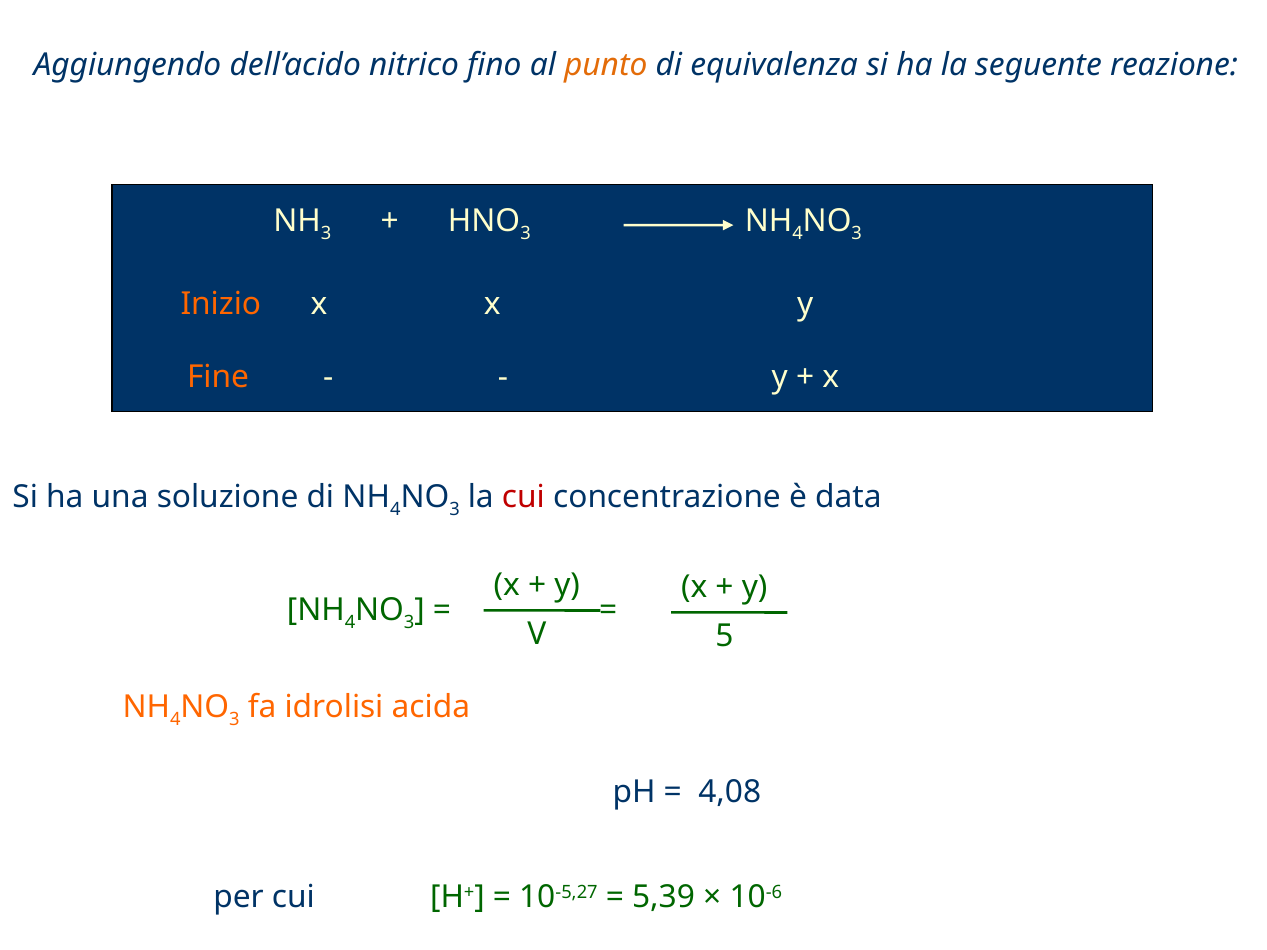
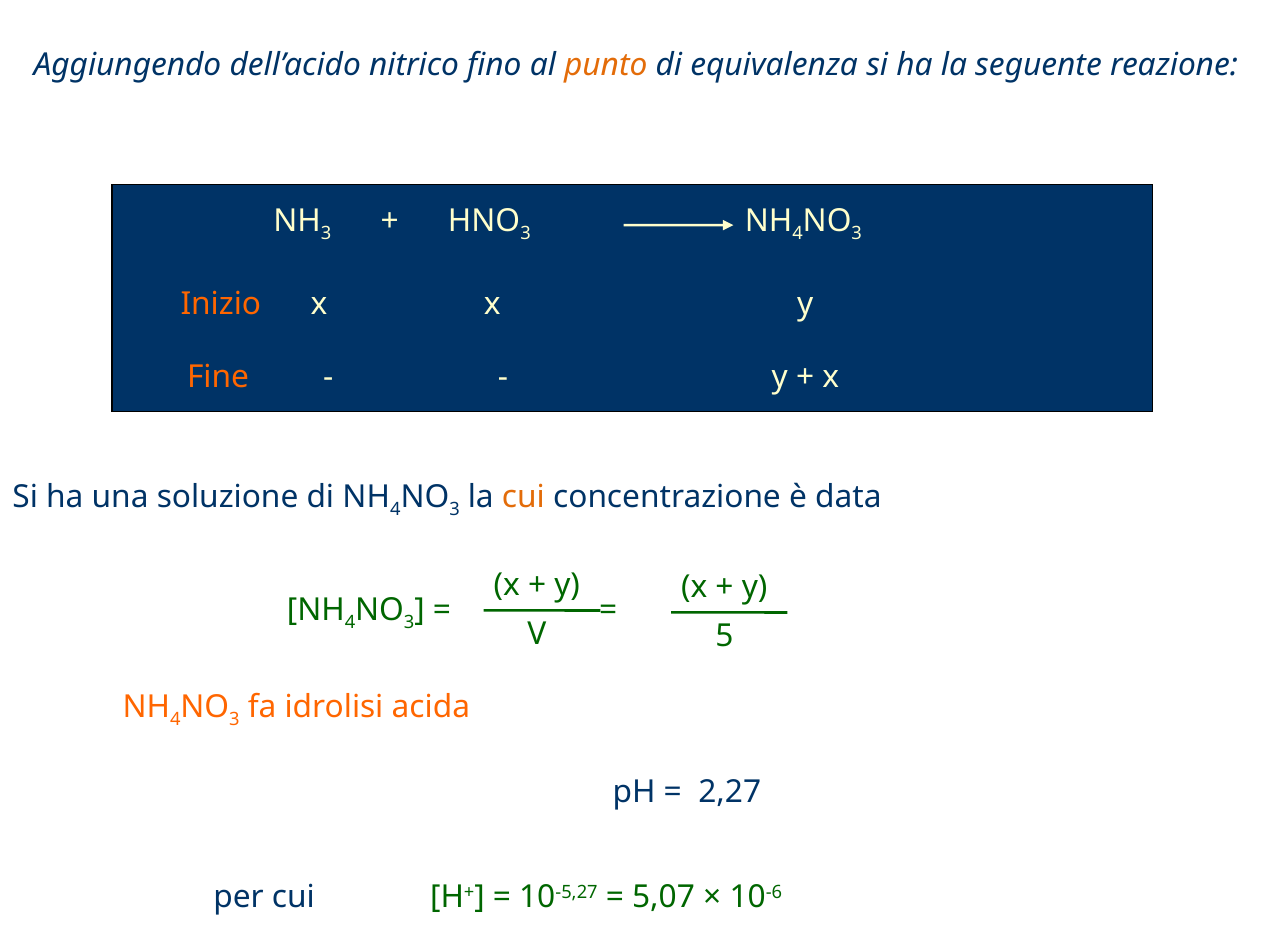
cui colour: red -> orange (523, 497)
4,08: 4,08 -> 2,27 (730, 793)
5,39: 5,39 -> 5,07 (664, 898)
